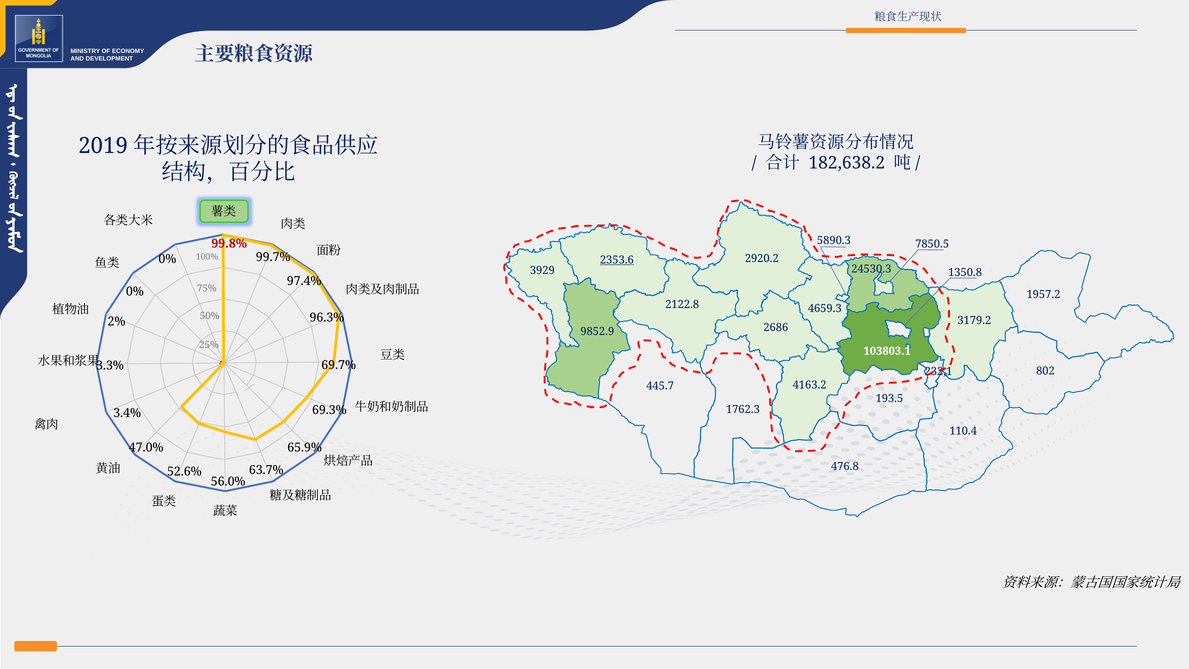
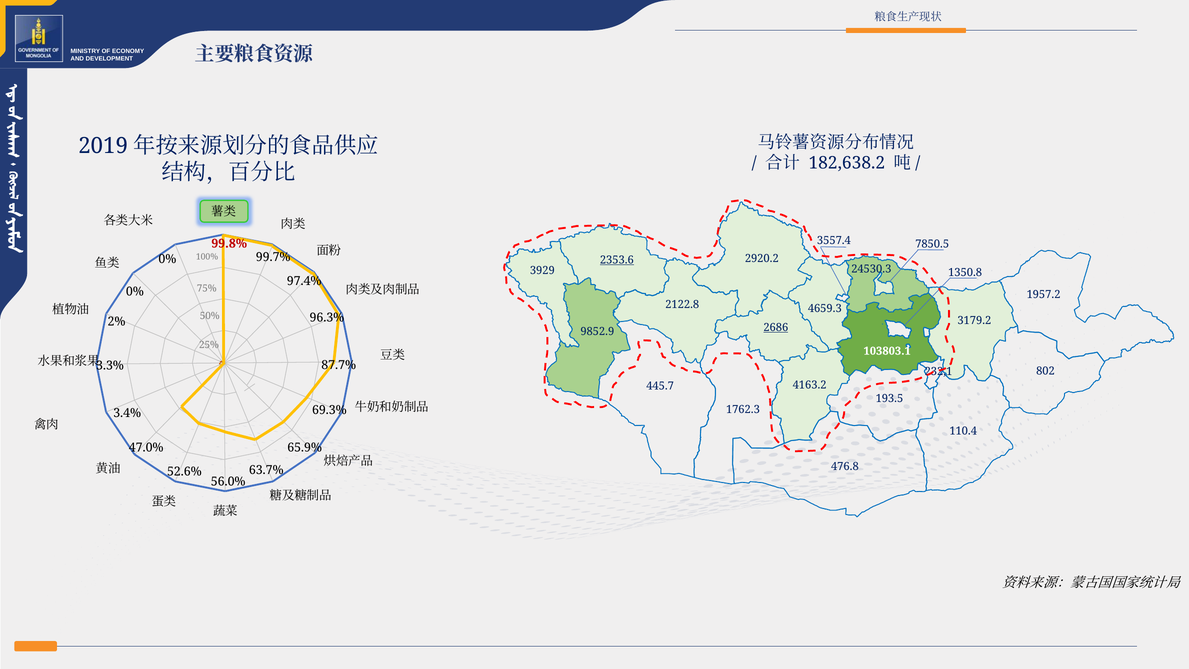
5890.3: 5890.3 -> 3557.4 (834, 240)
2686 underline: none -> present (776, 327)
69.7%: 69.7% -> 87.7% (339, 365)
